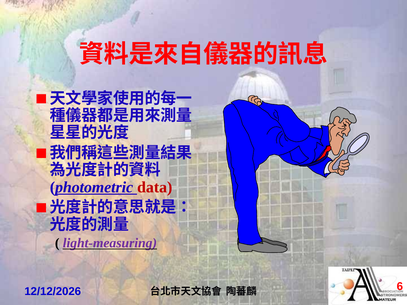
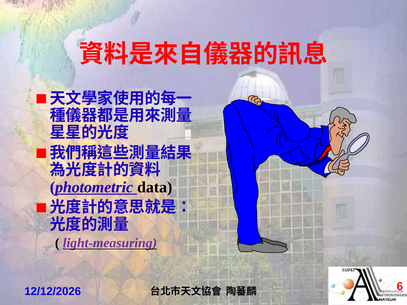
data colour: red -> black (155, 187)
